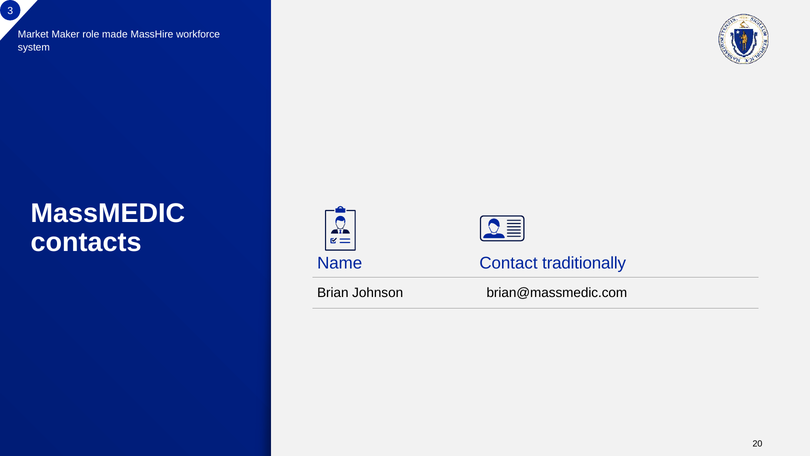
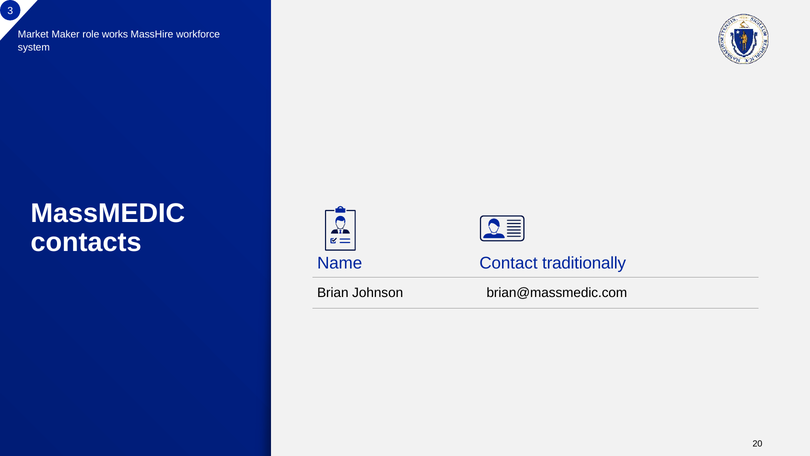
made: made -> works (115, 34)
